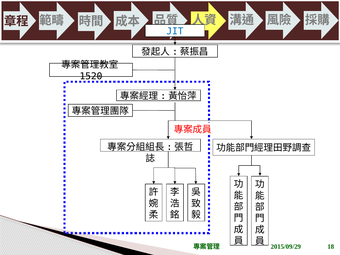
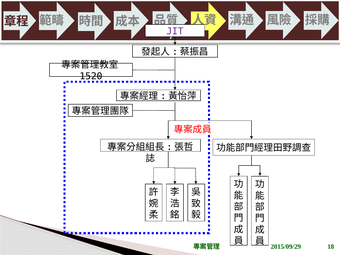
JIT colour: blue -> purple (175, 31)
